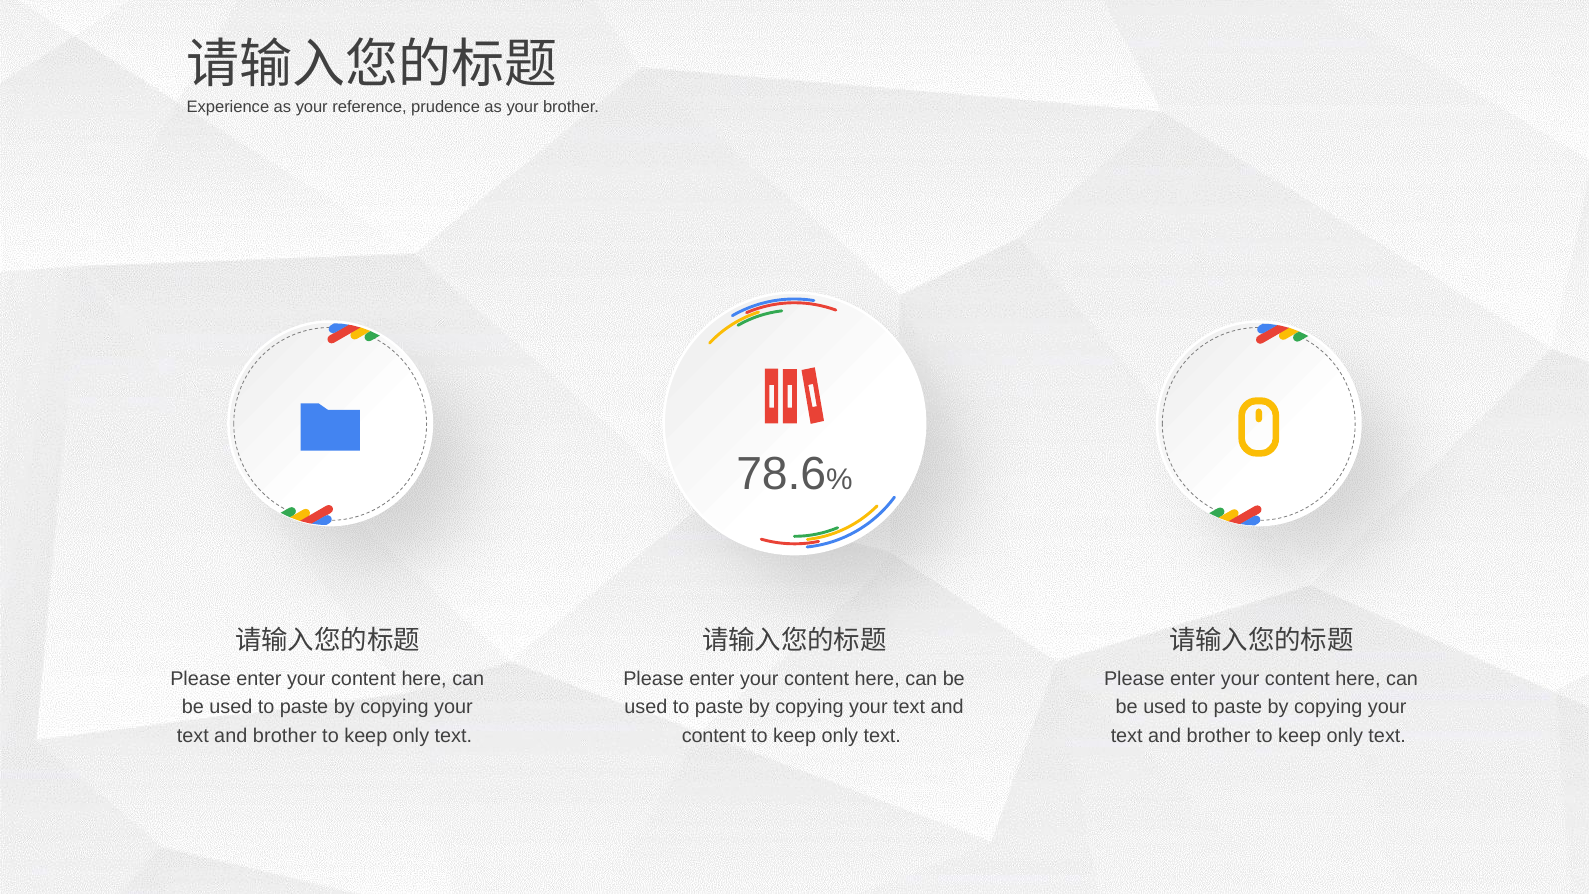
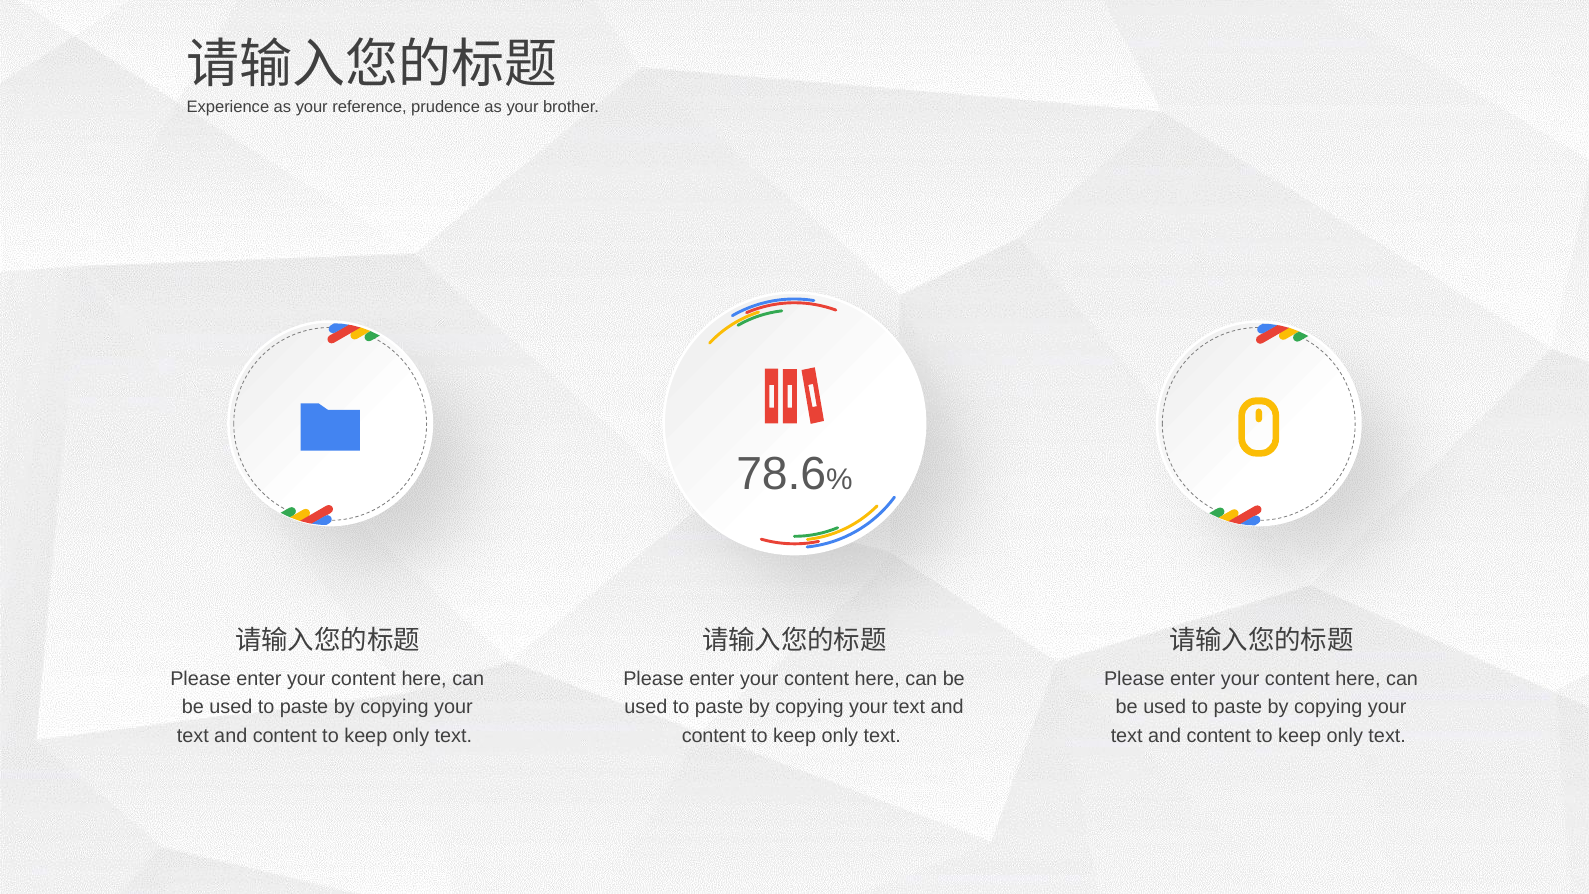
brother: brother -> content (285, 736)
brother: brother -> content (1219, 736)
